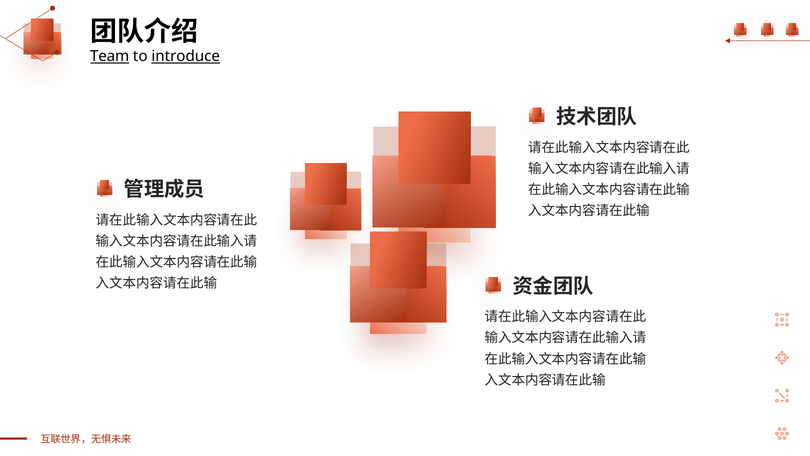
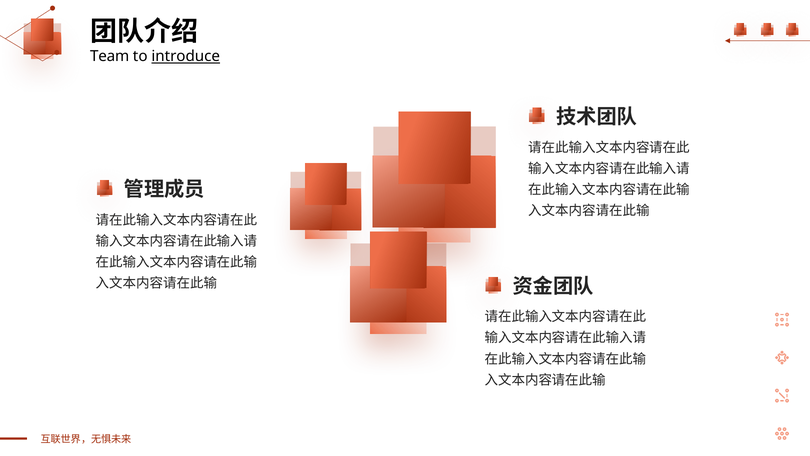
Team underline: present -> none (110, 56)
